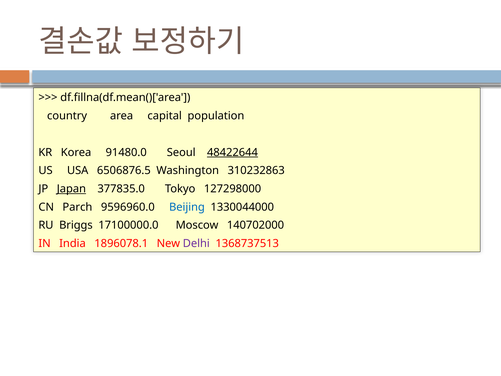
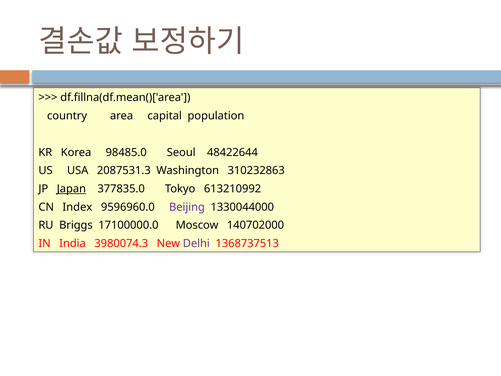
91480.0: 91480.0 -> 98485.0 (126, 152)
48422644 underline: present -> none (232, 152)
6506876.5: 6506876.5 -> 2087531.3 (124, 170)
127298000: 127298000 -> 613210992 (233, 189)
Parch: Parch -> Index (77, 207)
Beijing colour: blue -> purple (187, 207)
1896078.1: 1896078.1 -> 3980074.3 (121, 243)
